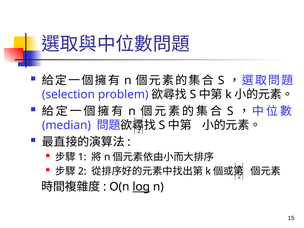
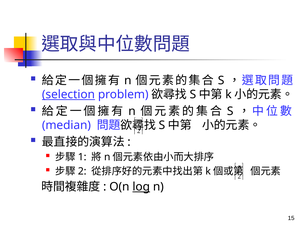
selection underline: none -> present (68, 95)
